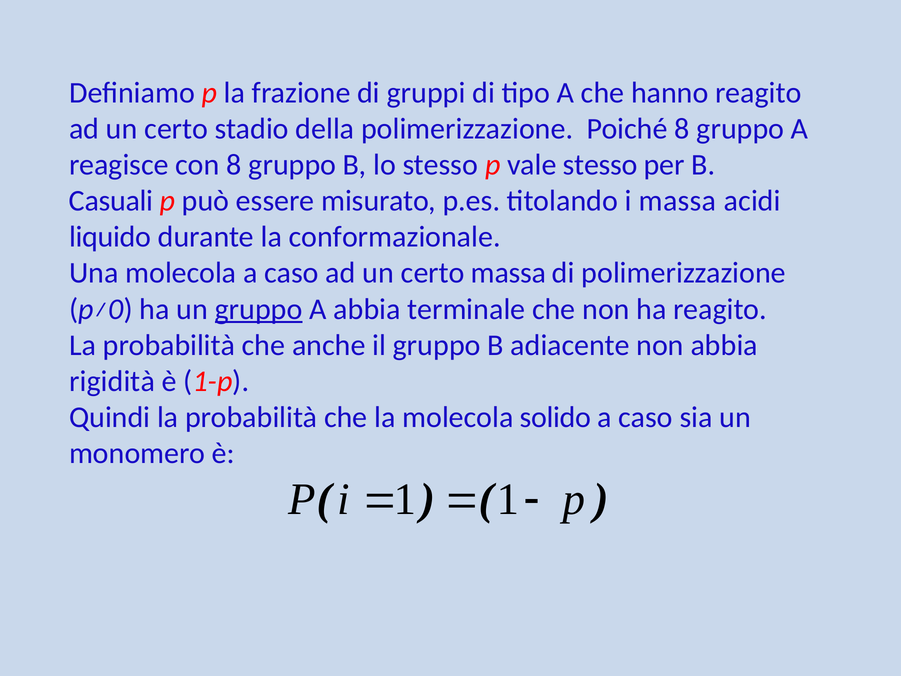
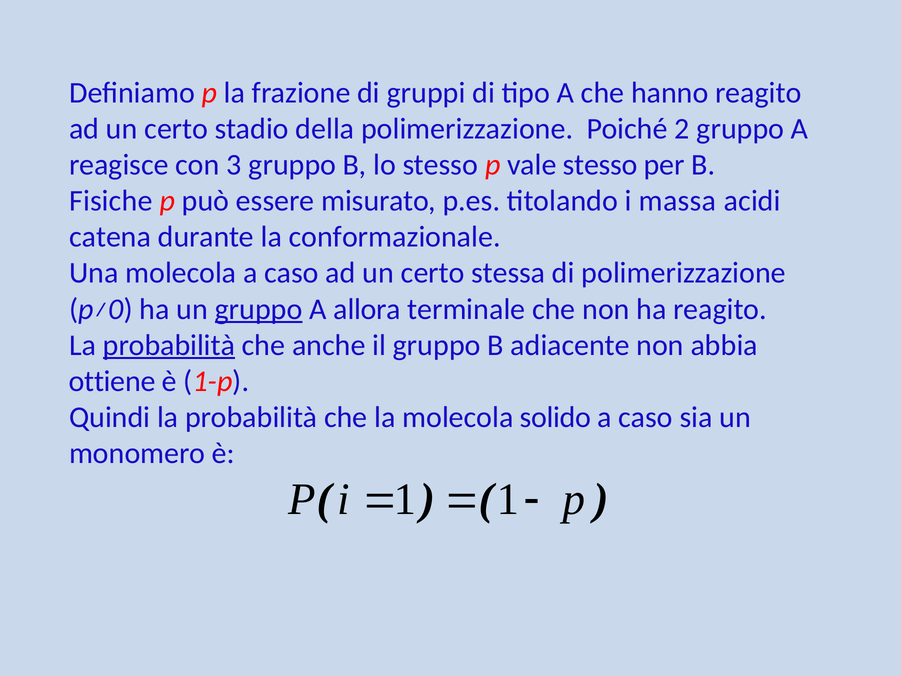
Poiché 8: 8 -> 2 (682, 129)
con 8: 8 -> 3 (234, 165)
Casuali: Casuali -> Fisiche (111, 201)
liquido: liquido -> catena (110, 237)
certo massa: massa -> stessa (508, 273)
A abbia: abbia -> allora (367, 309)
probabilità underline: none -> present (169, 345)
rigidità: rigidità -> ottiene (112, 381)
